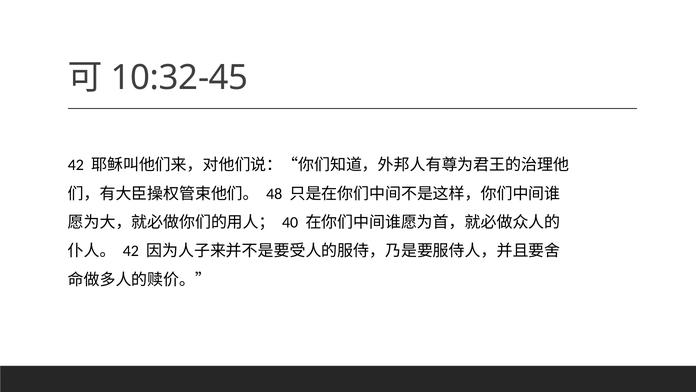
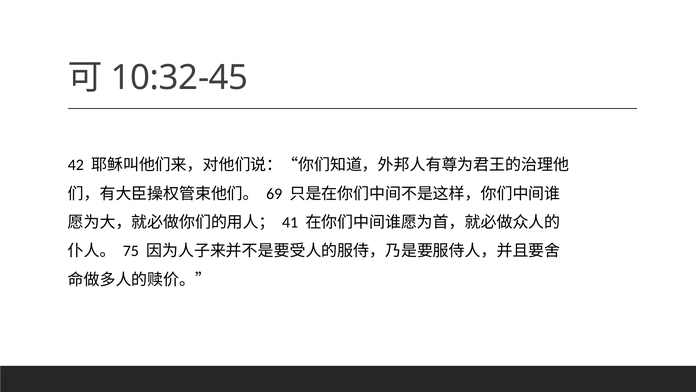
48: 48 -> 69 (274, 194)
40: 40 -> 41 (290, 222)
42: 42 -> 75 (131, 251)
